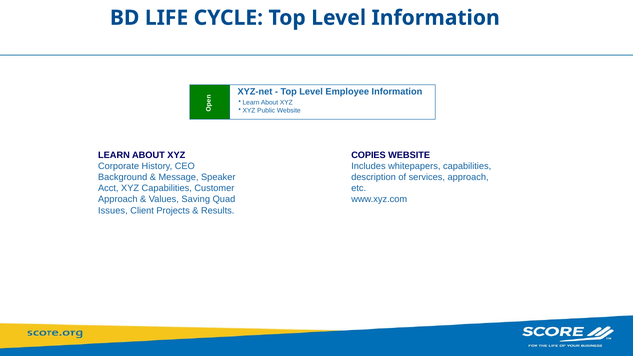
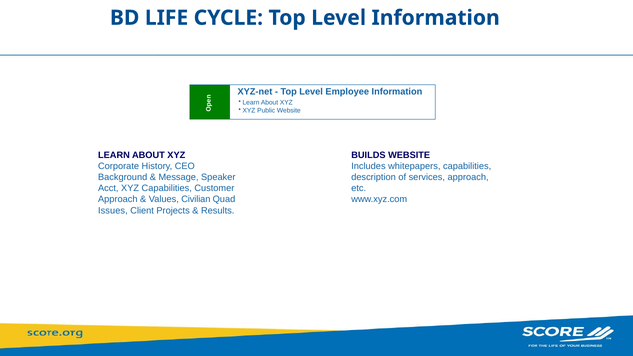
COPIES: COPIES -> BUILDS (368, 155)
Saving: Saving -> Civilian (196, 199)
